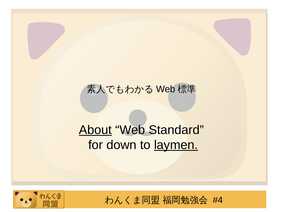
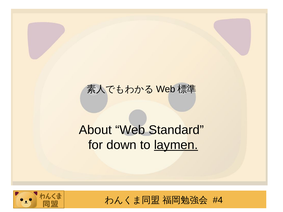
About underline: present -> none (95, 130)
